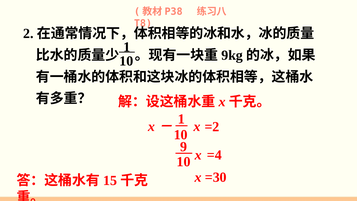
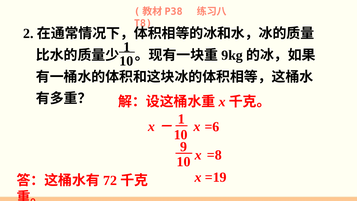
=2: =2 -> =6 (212, 127)
=4: =4 -> =8 (214, 155)
=30: =30 -> =19 (216, 177)
15: 15 -> 72 (110, 180)
